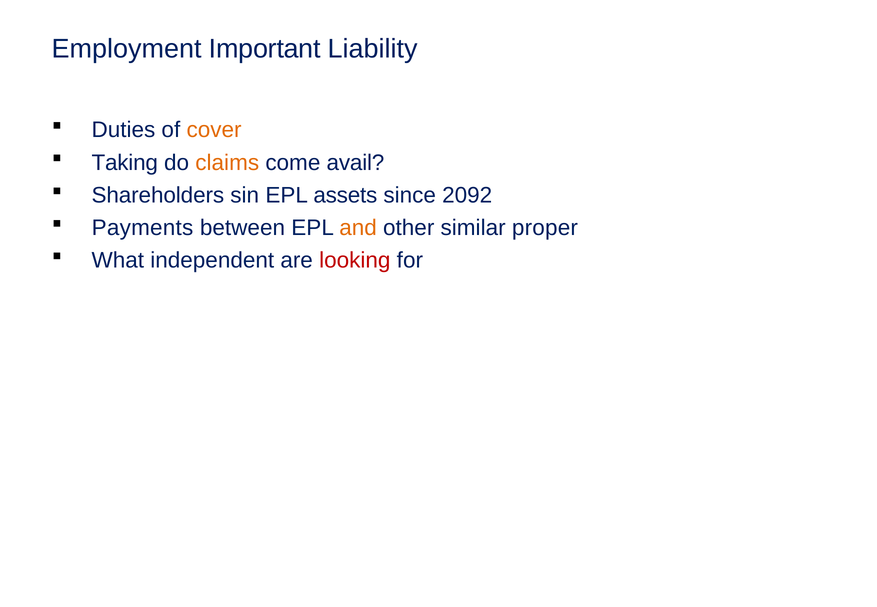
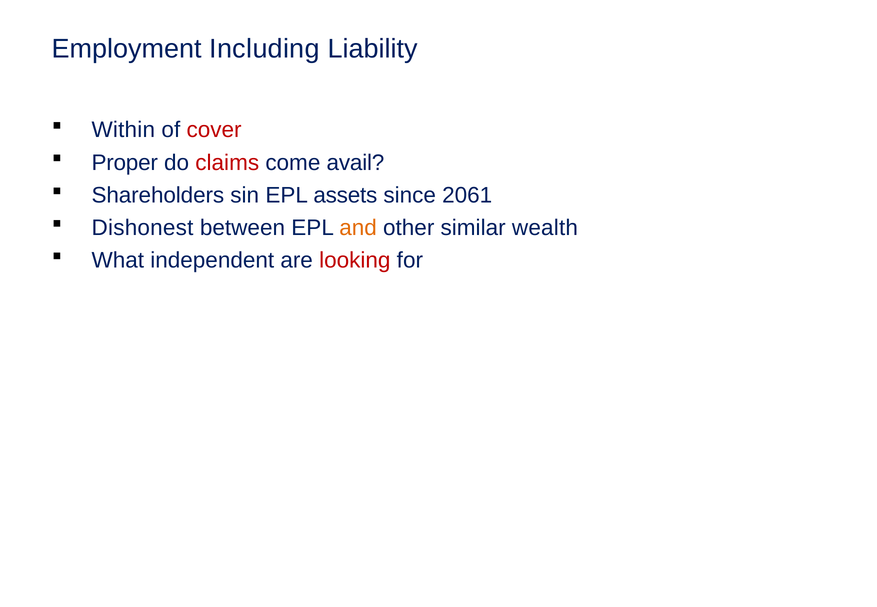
Important: Important -> Including (265, 49)
Duties: Duties -> Within (123, 130)
cover colour: orange -> red (214, 130)
Taking: Taking -> Proper (125, 163)
claims colour: orange -> red (227, 163)
2092: 2092 -> 2061 (467, 195)
Payments: Payments -> Dishonest (143, 228)
proper: proper -> wealth (545, 228)
